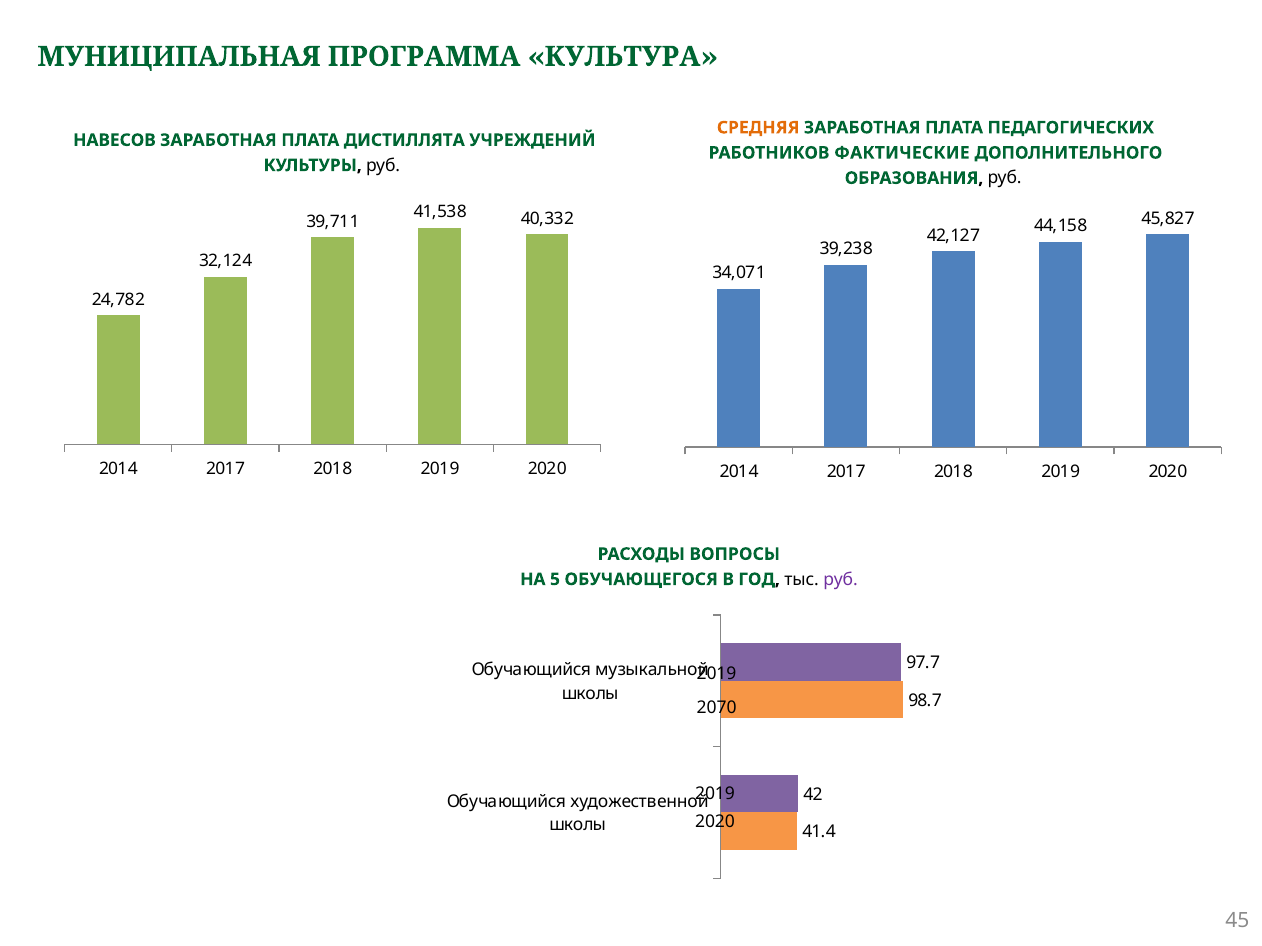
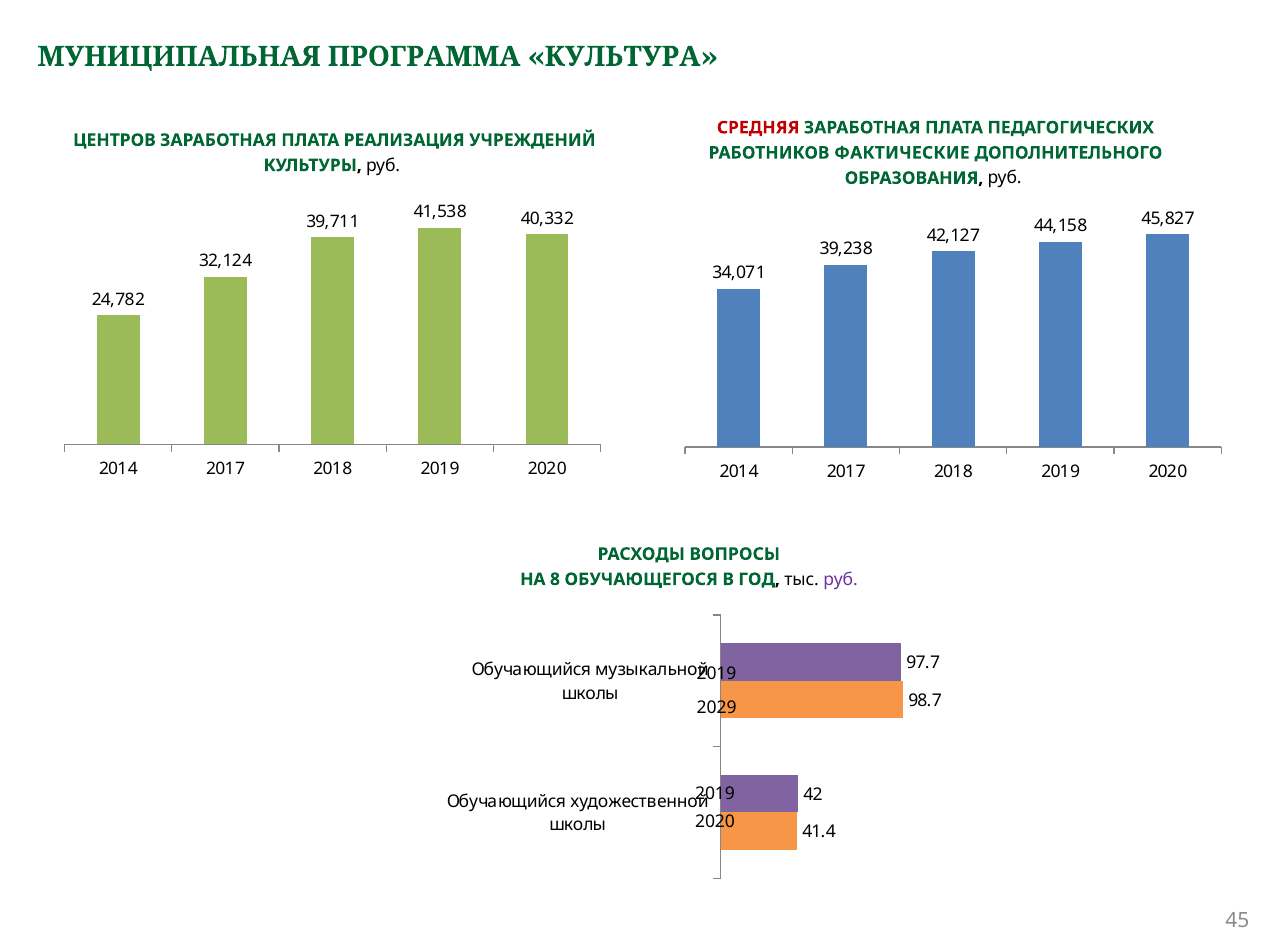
СРЕДНЯЯ colour: orange -> red (758, 128)
НАВЕСОВ: НАВЕСОВ -> ЦЕНТРОВ (114, 140)
ДИСТИЛЛЯТА: ДИСТИЛЛЯТА -> РЕАЛИЗАЦИЯ (404, 140)
5: 5 -> 8 (555, 580)
2070: 2070 -> 2029 (717, 708)
